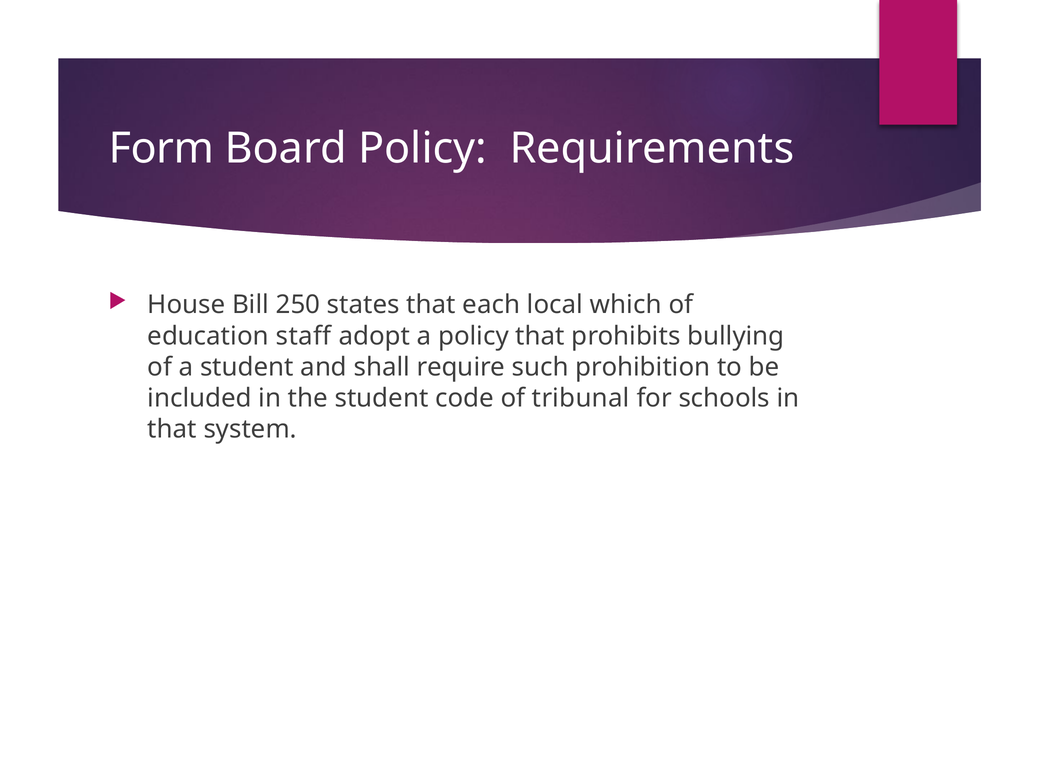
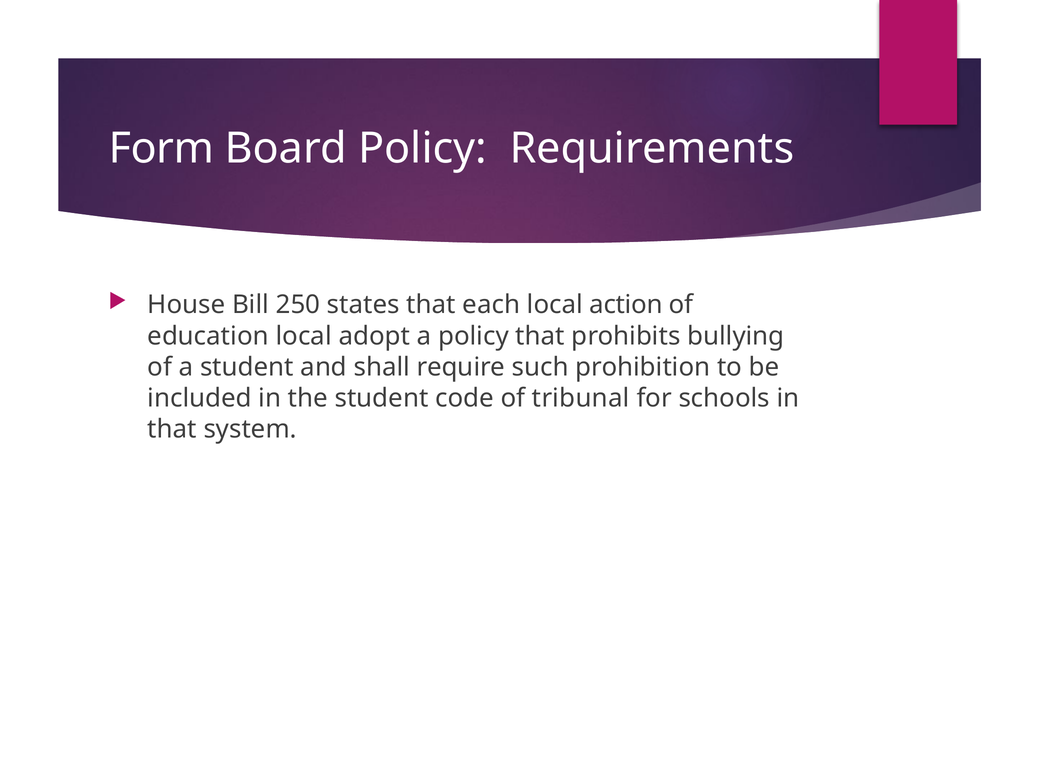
which: which -> action (626, 305)
education staff: staff -> local (304, 336)
